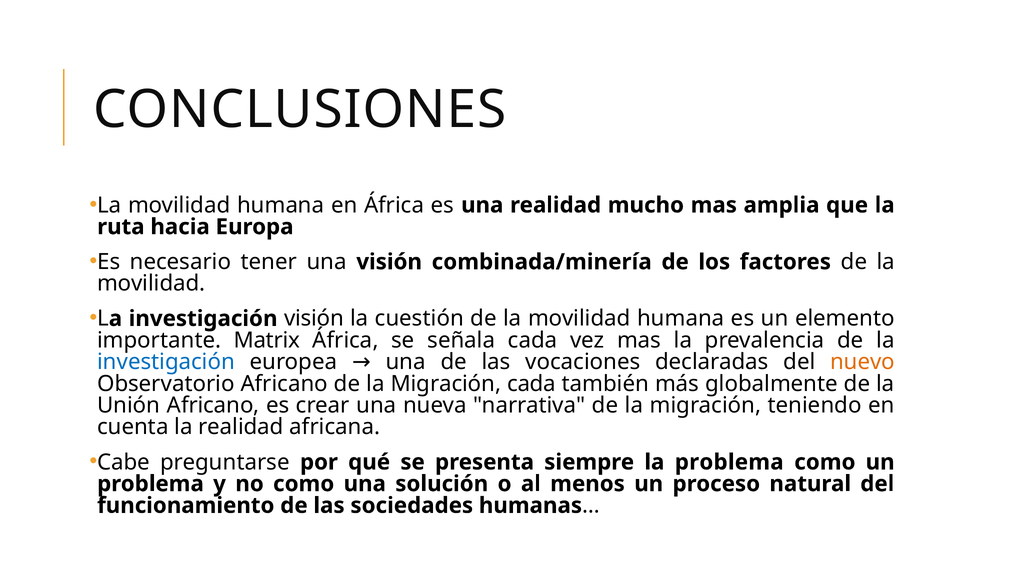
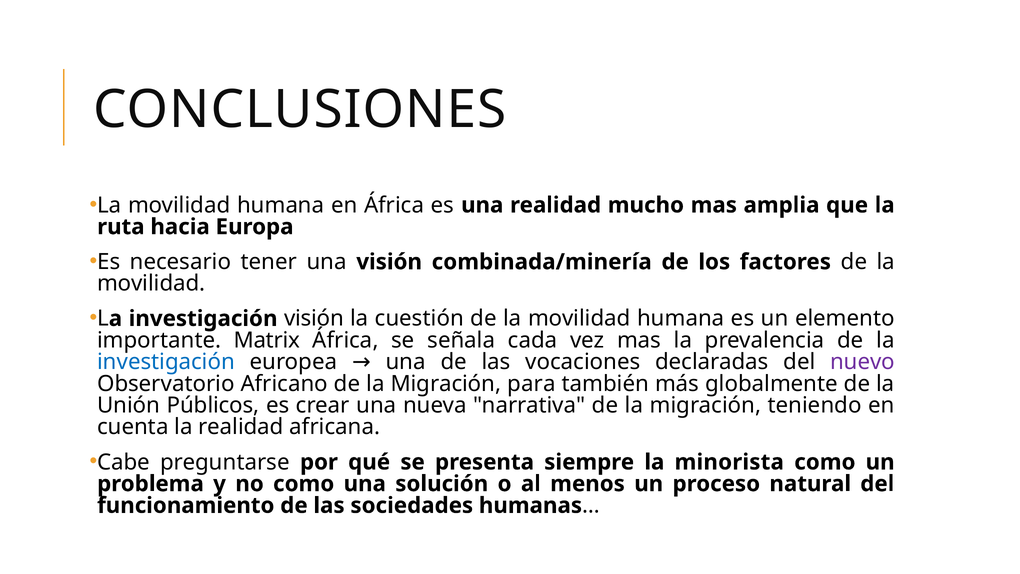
nuevo colour: orange -> purple (862, 362)
Migración cada: cada -> para (531, 384)
Unión Africano: Africano -> Públicos (213, 405)
la problema: problema -> minorista (729, 462)
